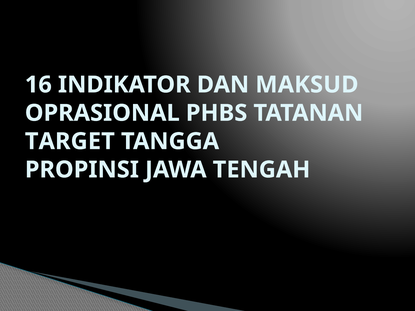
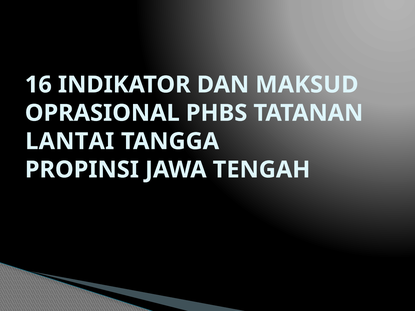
TARGET: TARGET -> LANTAI (70, 141)
